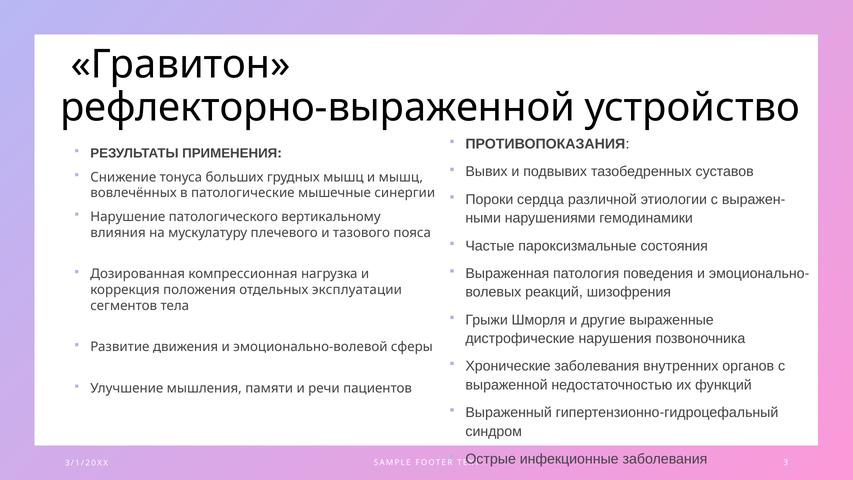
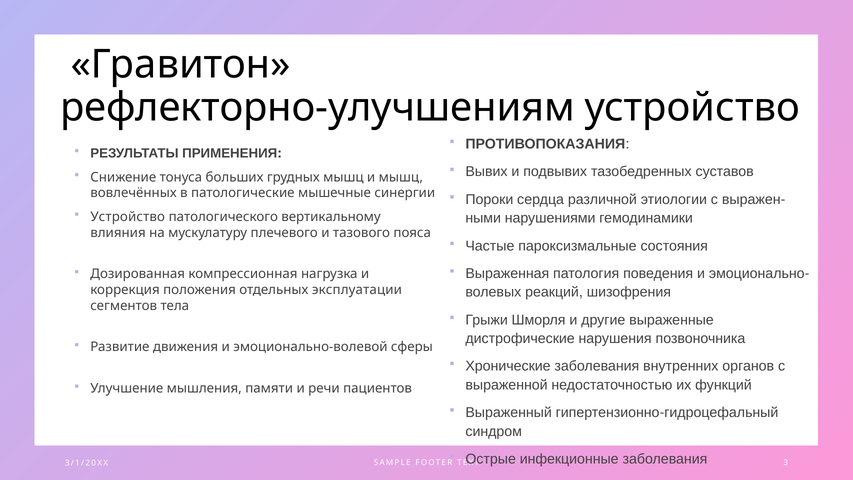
рефлекторно-выраженной: рефлекторно-выраженной -> рефлекторно-улучшениям (318, 108)
Нарушение: Нарушение -> Устройство (128, 217)
